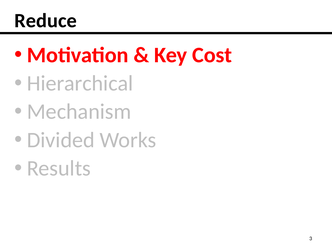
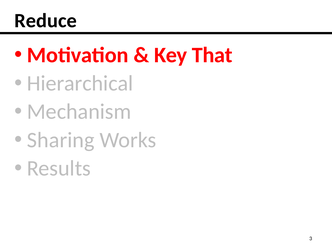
Cost: Cost -> That (212, 55)
Divided: Divided -> Sharing (61, 140)
